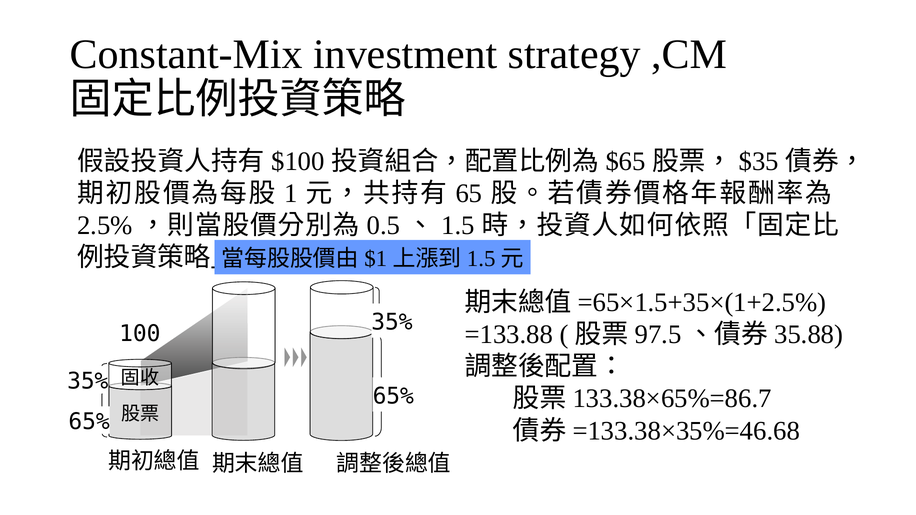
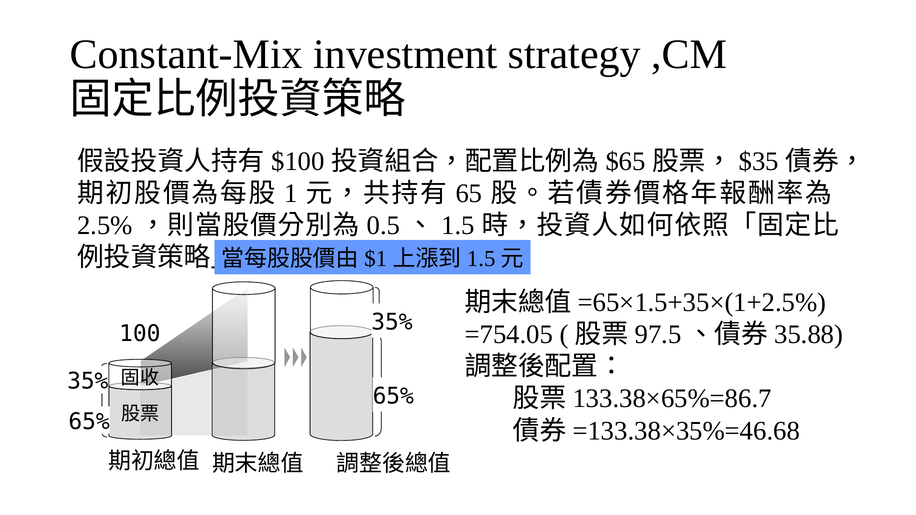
=133.88: =133.88 -> =754.05 (509, 335)
